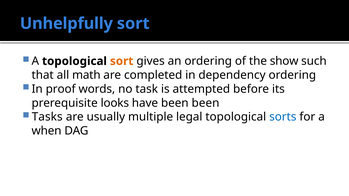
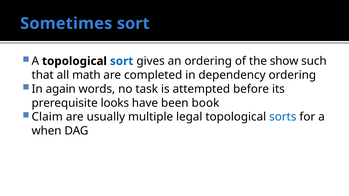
Unhelpfully: Unhelpfully -> Sometimes (66, 24)
sort colour: orange -> blue (122, 61)
proof: proof -> again (61, 89)
been been: been -> book (205, 103)
Tasks: Tasks -> Claim (47, 117)
